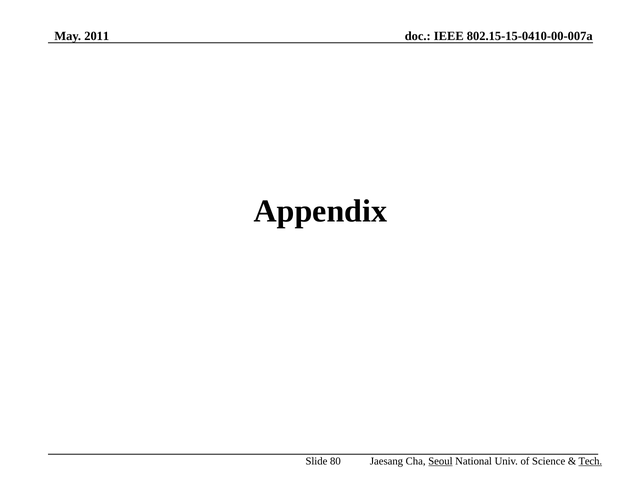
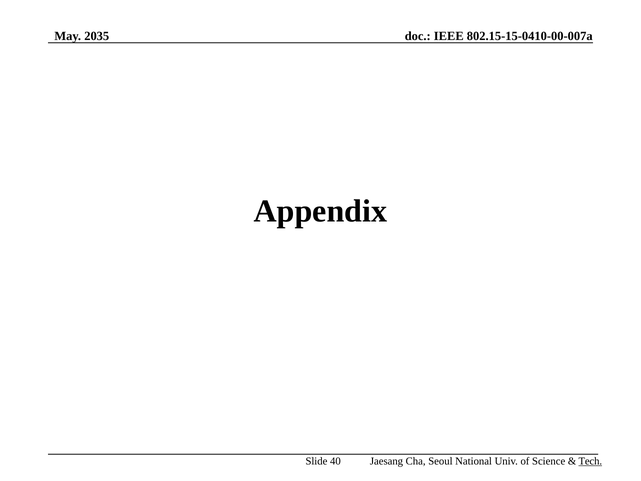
2011: 2011 -> 2035 (97, 36)
80: 80 -> 40 (335, 461)
Seoul underline: present -> none (440, 461)
